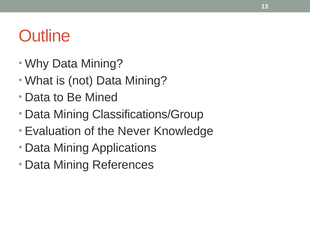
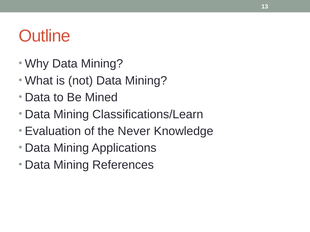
Classifications/Group: Classifications/Group -> Classifications/Learn (148, 115)
